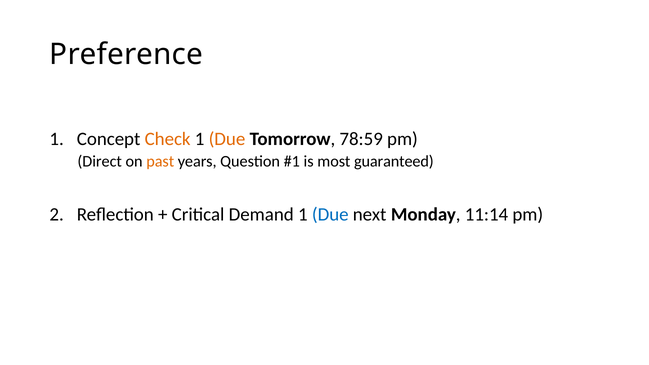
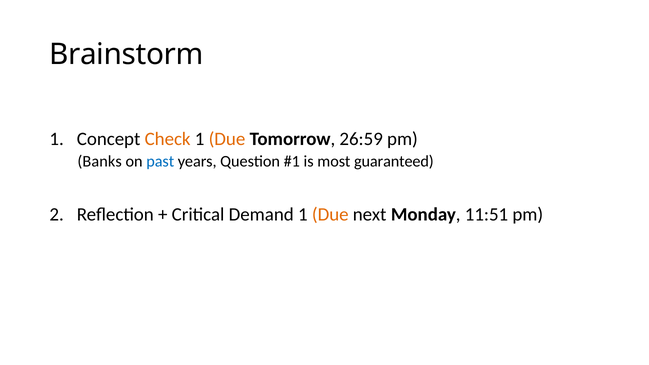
Preference: Preference -> Brainstorm (126, 55)
78:59: 78:59 -> 26:59 (361, 139)
Direct: Direct -> Banks (100, 162)
past colour: orange -> blue (160, 162)
Due colour: blue -> orange (330, 215)
11:14: 11:14 -> 11:51 (486, 215)
